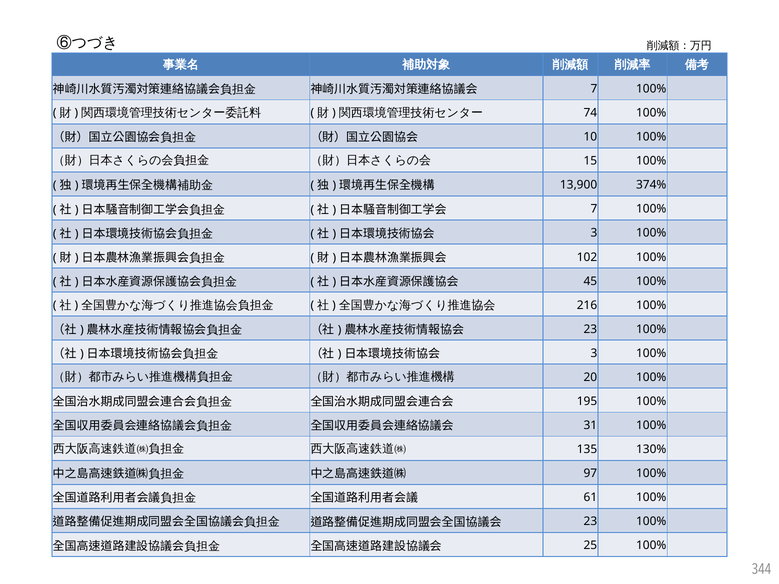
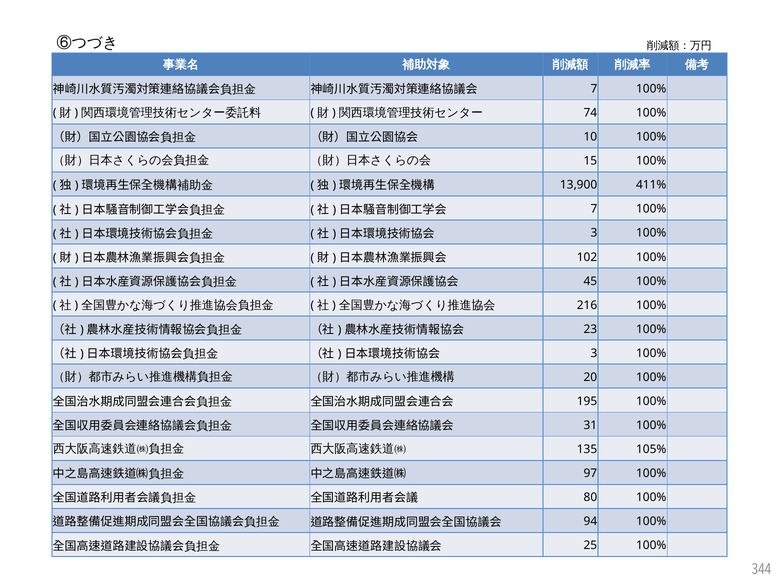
374%: 374% -> 411% (651, 185)
130%: 130% -> 105% (651, 450)
61: 61 -> 80 (590, 498)
23: 23 -> 94 (590, 522)
